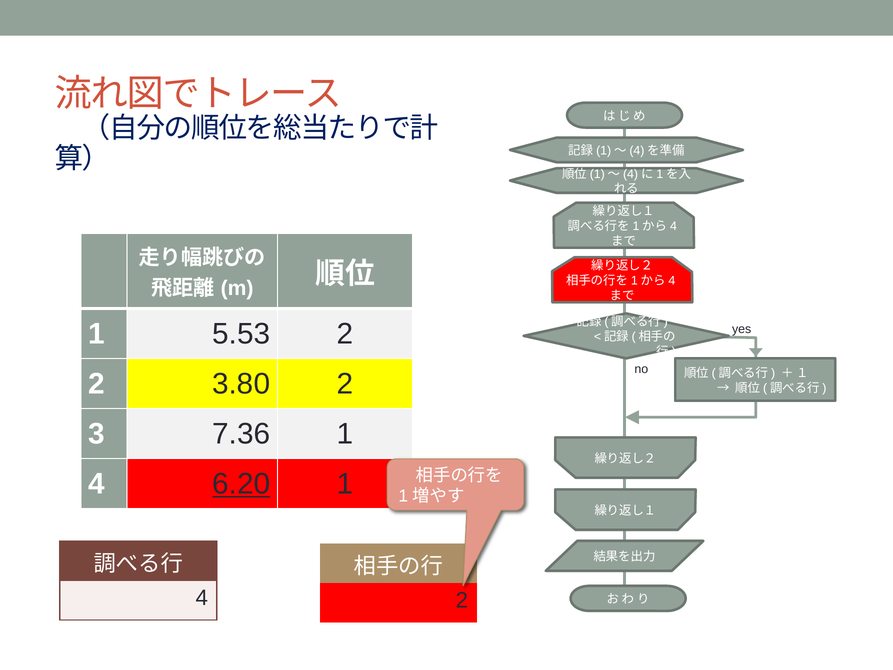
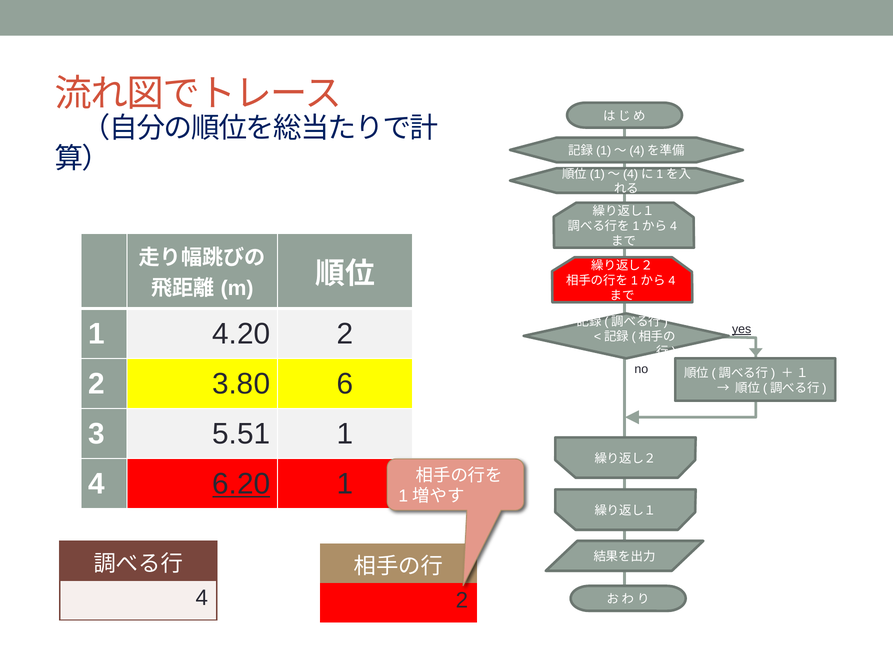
5.53: 5.53 -> 4.20 (241, 334)
yes underline: none -> present (742, 329)
3.80 2: 2 -> 6 (345, 384)
7.36: 7.36 -> 5.51 (241, 434)
